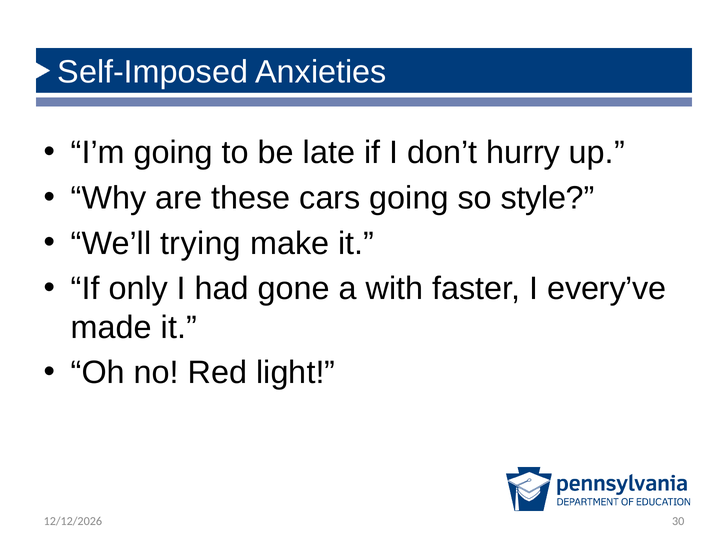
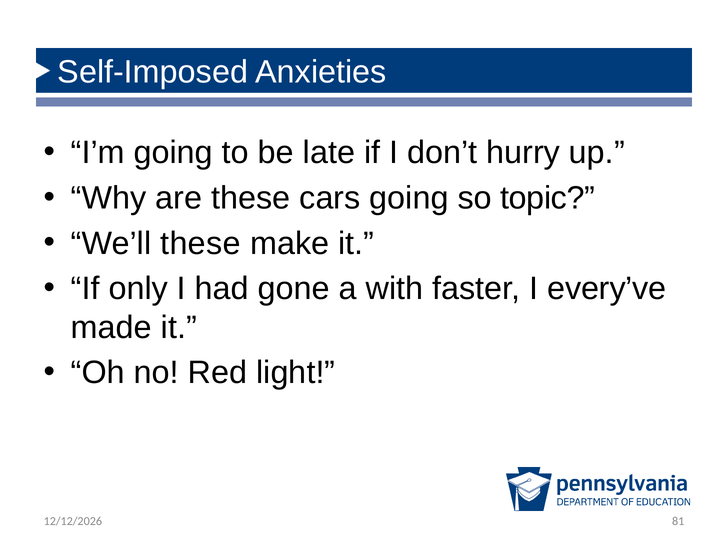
style: style -> topic (548, 198)
We’ll trying: trying -> these (200, 243)
30: 30 -> 81 (678, 521)
